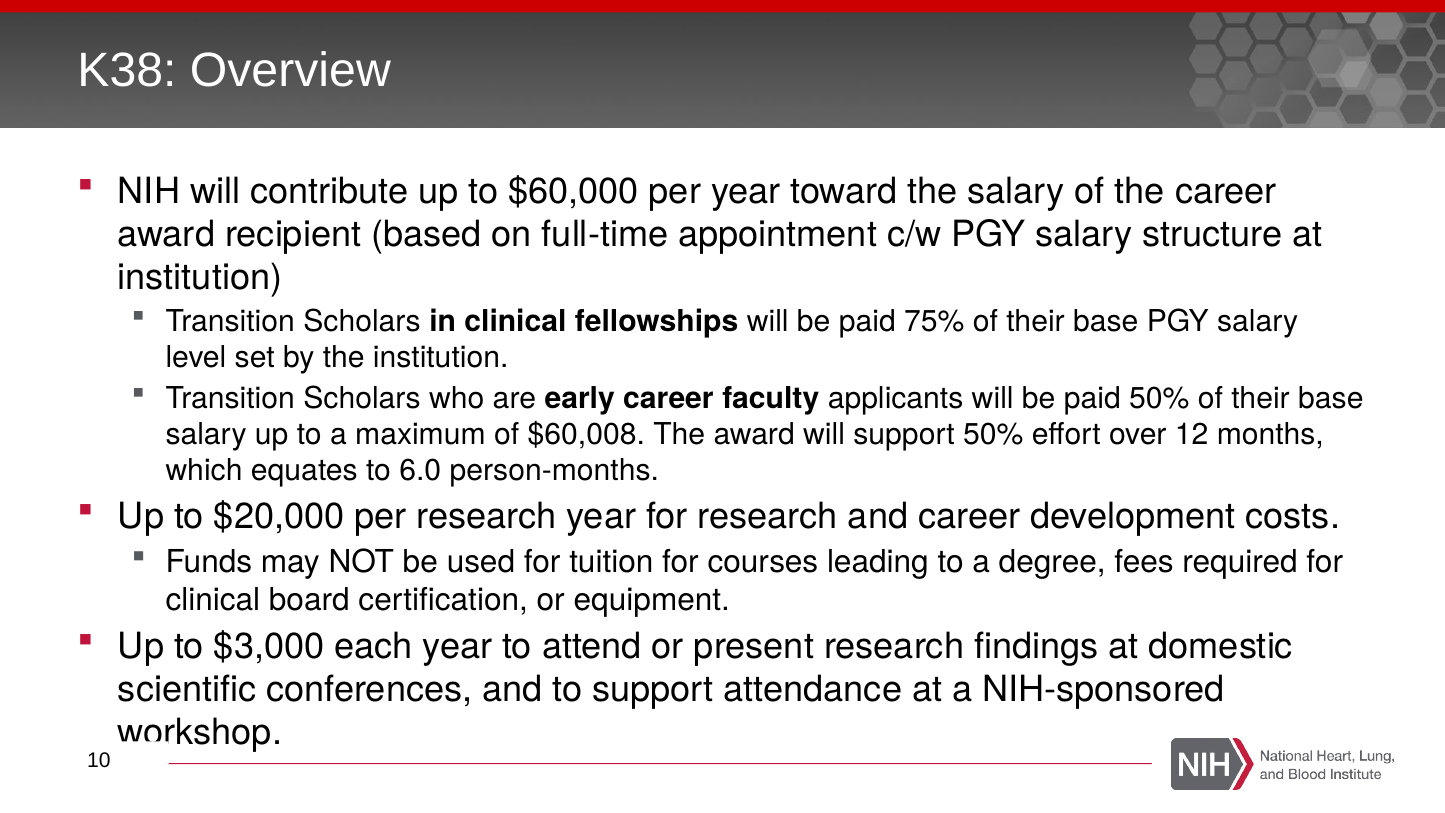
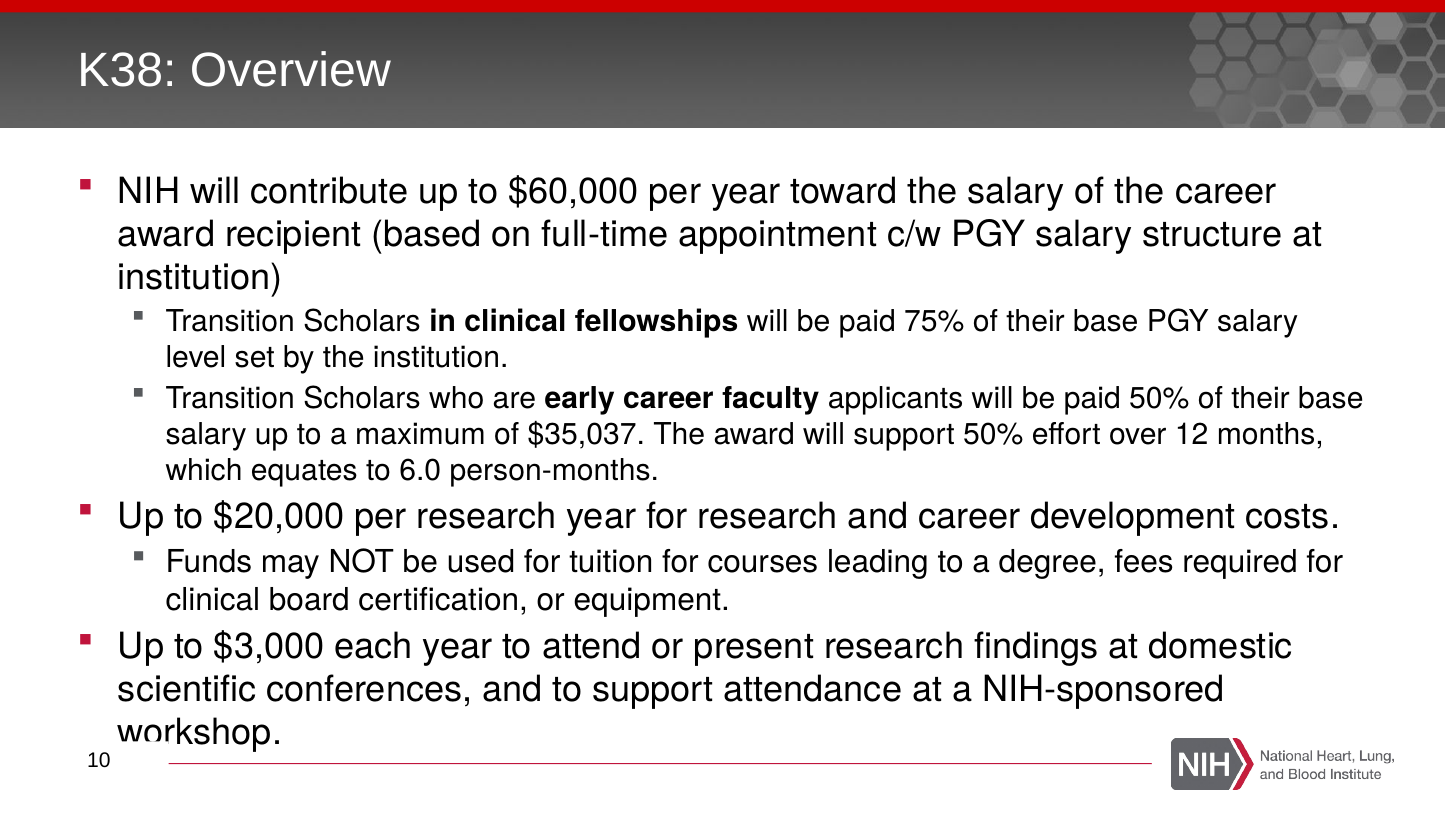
$60,008: $60,008 -> $35,037 (586, 434)
